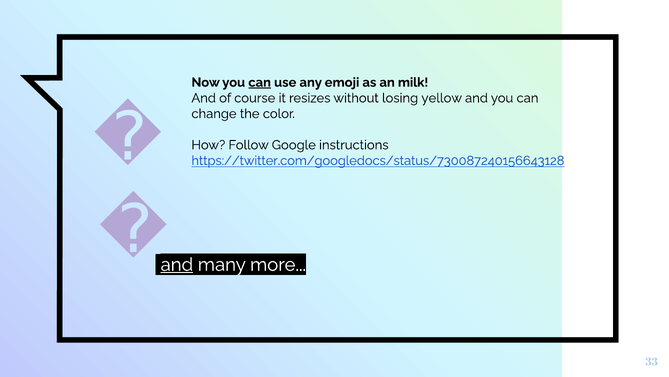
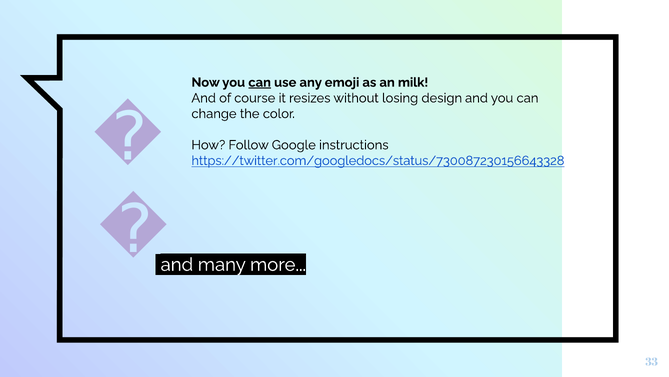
yellow: yellow -> design (442, 98)
https://twitter.com/googledocs/status/730087240156643128: https://twitter.com/googledocs/status/730087240156643128 -> https://twitter.com/googledocs/status/730087230156643328 (378, 160)
and underline: present -> none (177, 264)
